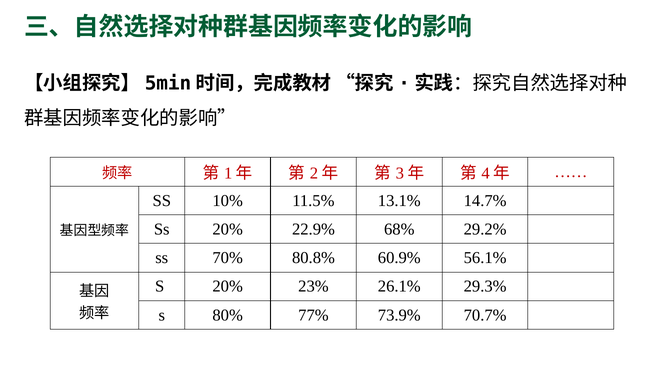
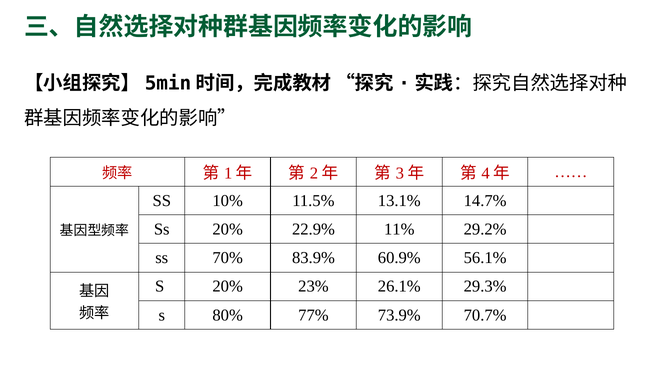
68%: 68% -> 11% (399, 230)
80.8%: 80.8% -> 83.9% (313, 258)
